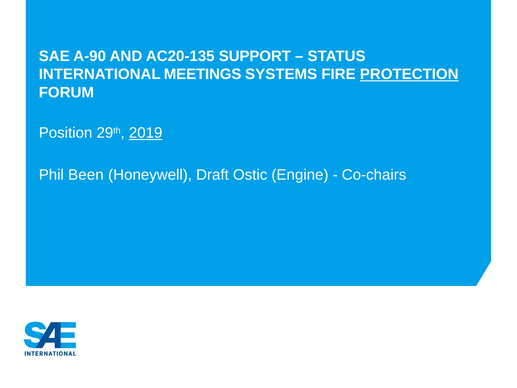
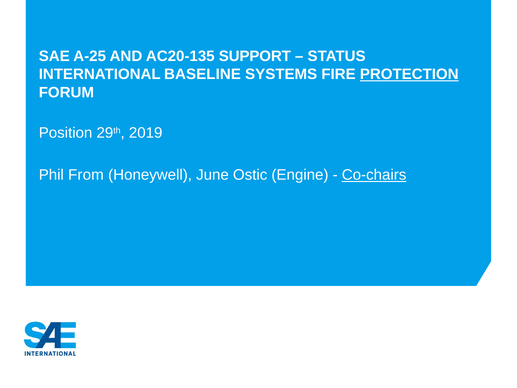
A-90: A-90 -> A-25 (90, 56)
MEETINGS: MEETINGS -> BASELINE (203, 74)
2019 underline: present -> none (146, 133)
Been: Been -> From (86, 175)
Draft: Draft -> June (212, 175)
Co-chairs underline: none -> present (374, 175)
